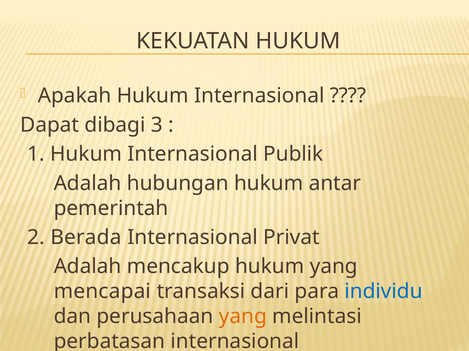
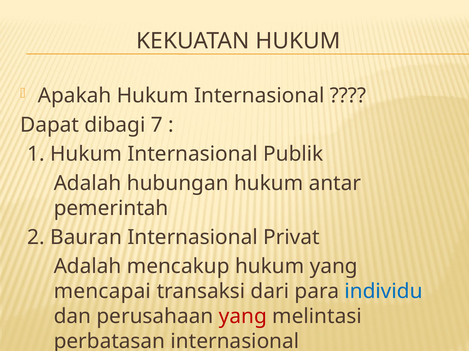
3: 3 -> 7 (157, 125)
Berada: Berada -> Bauran (86, 238)
yang colour: orange -> red (243, 317)
